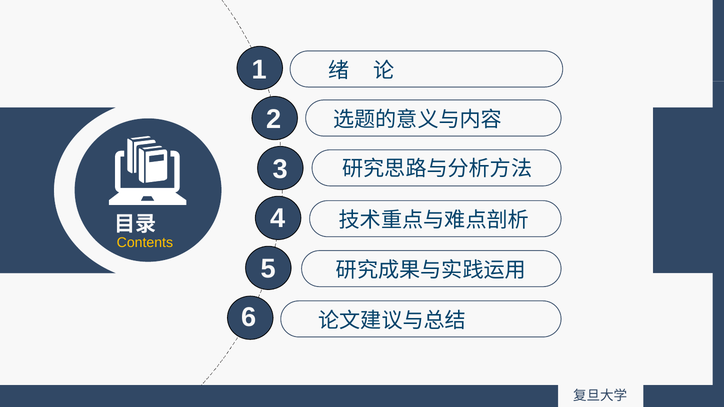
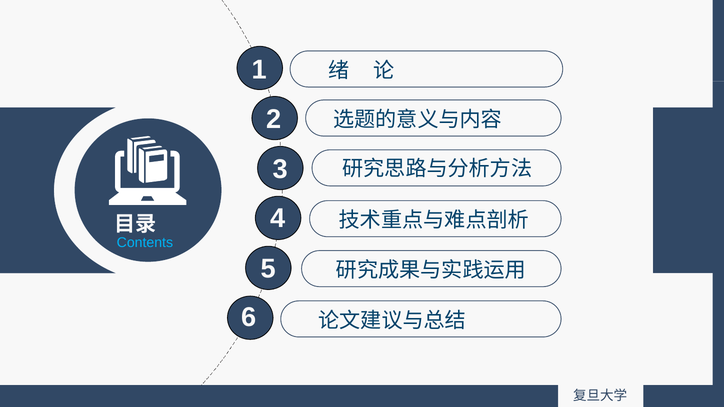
Contents colour: yellow -> light blue (145, 243)
